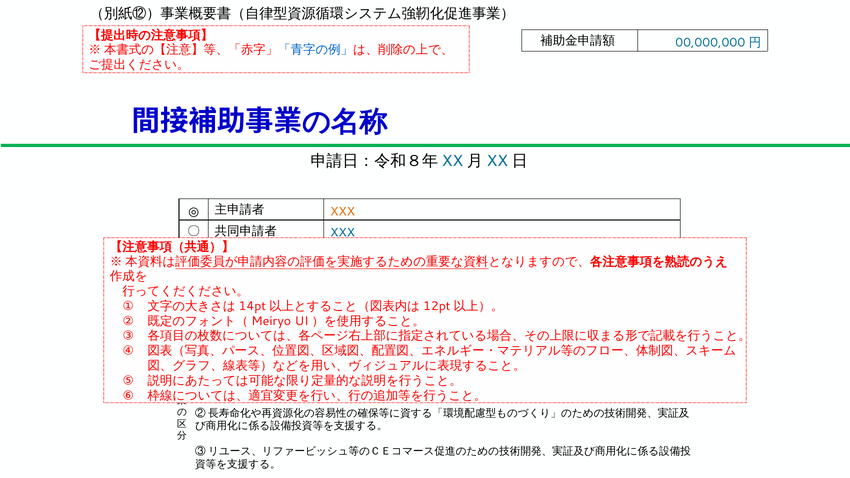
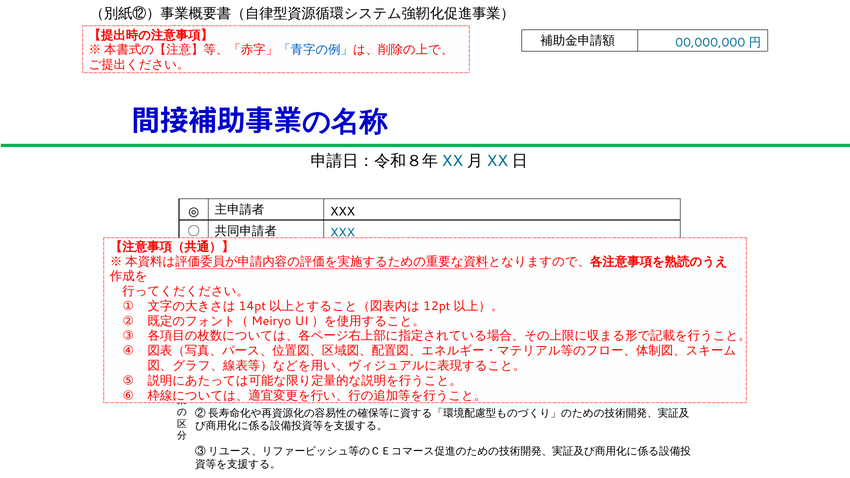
XXX colour: orange -> black (343, 211)
